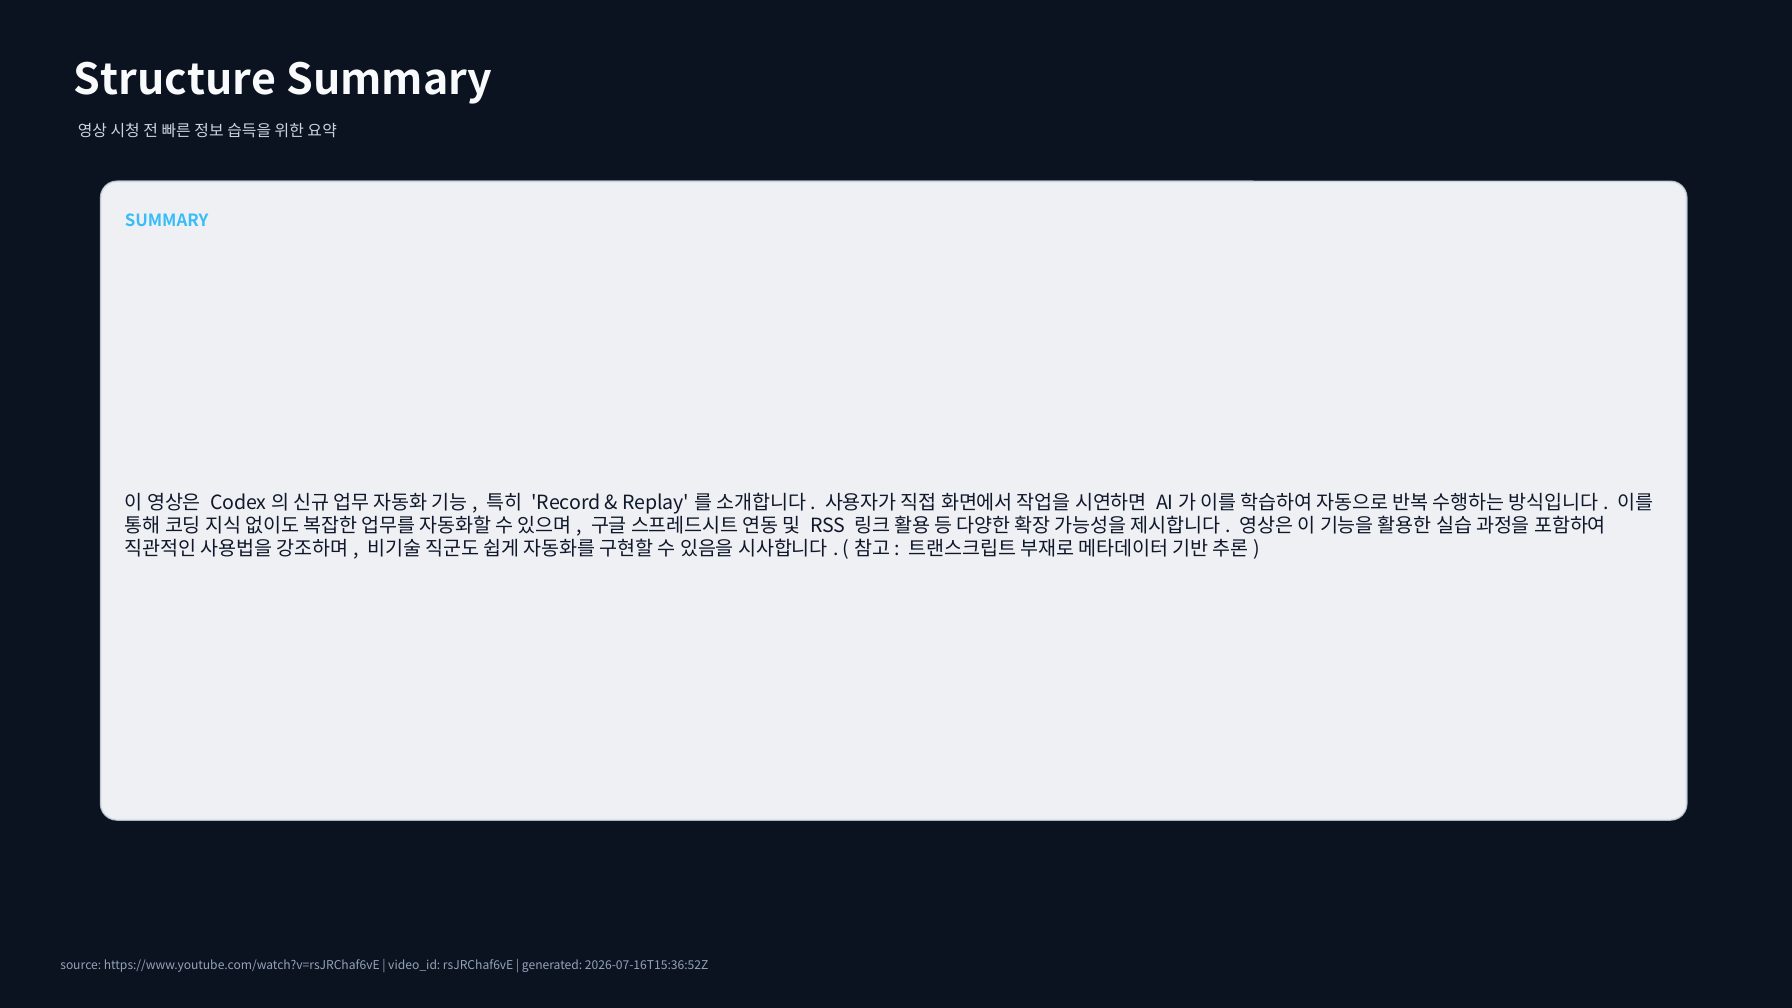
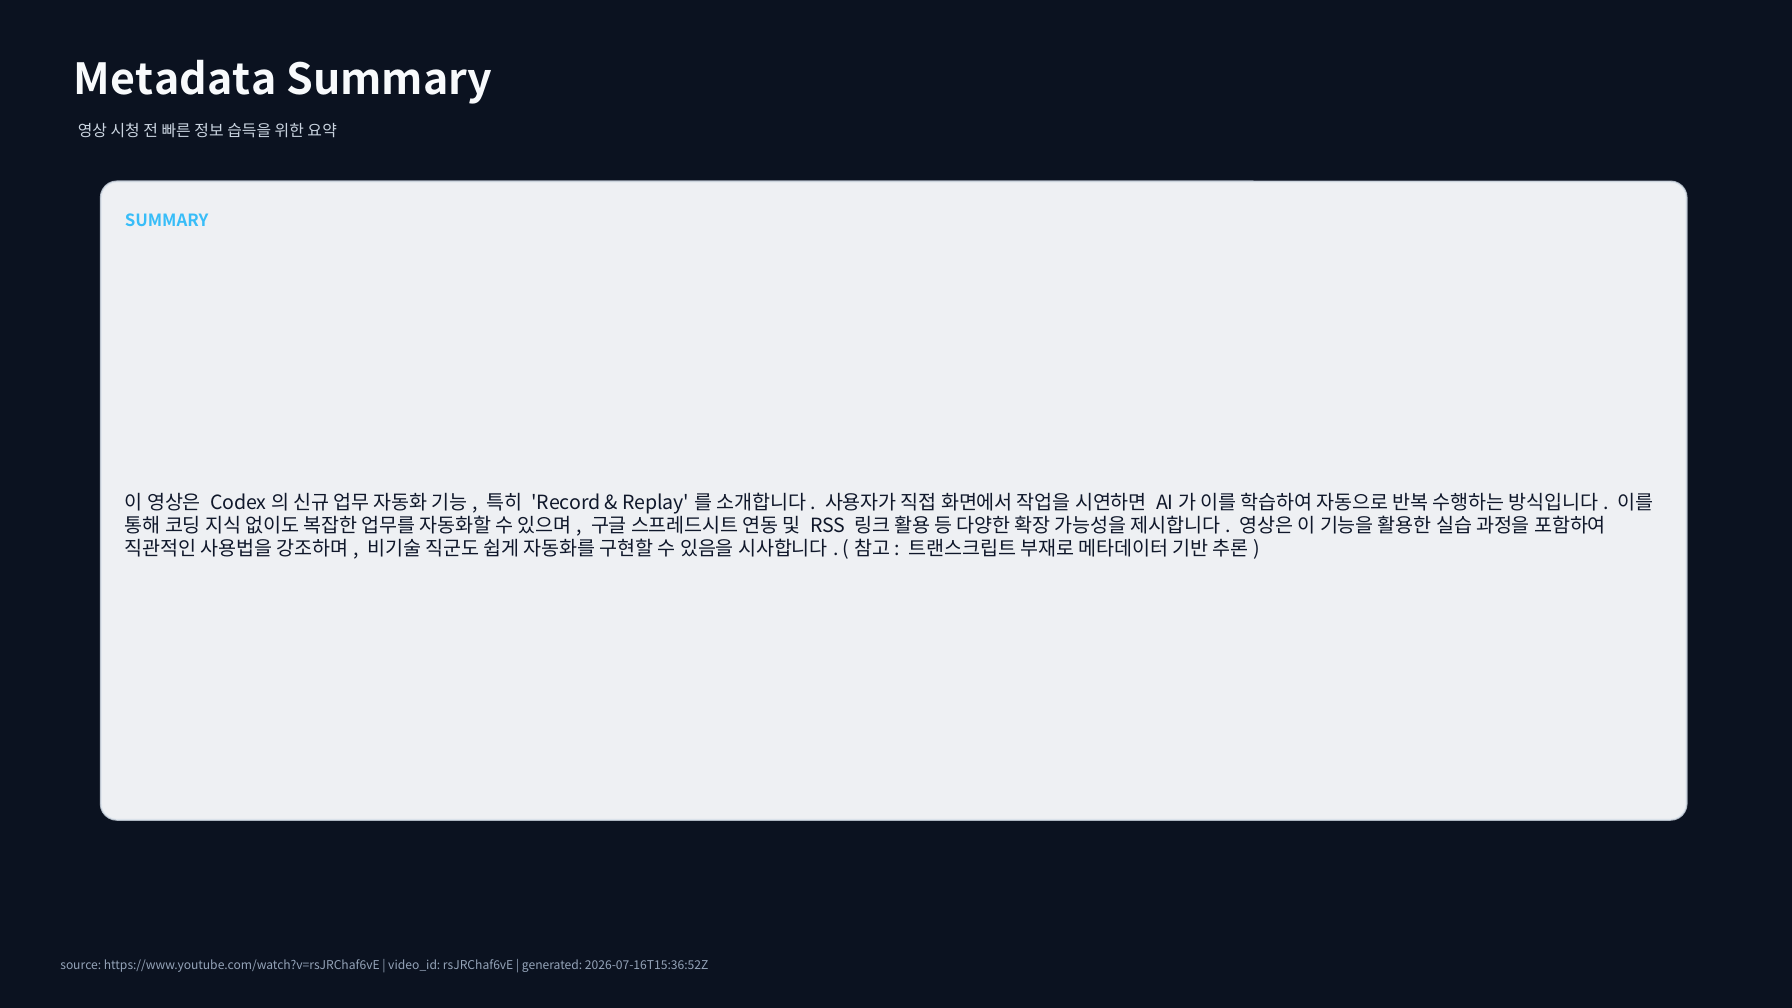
Structure: Structure -> Metadata (175, 80)
